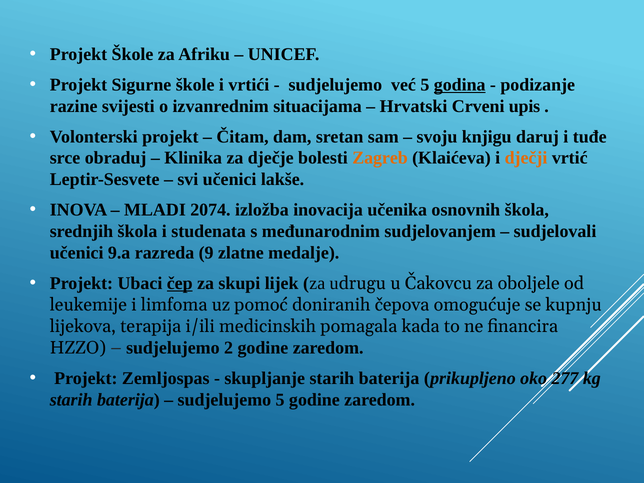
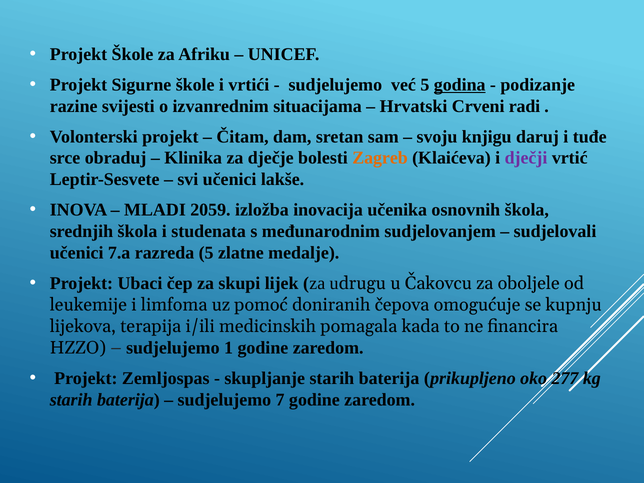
upis: upis -> radi (524, 106)
dječji colour: orange -> purple (526, 158)
2074: 2074 -> 2059 (210, 210)
9.a: 9.a -> 7.a (119, 253)
razreda 9: 9 -> 5 (206, 253)
čep underline: present -> none (180, 283)
2: 2 -> 1 (229, 348)
sudjelujemo 5: 5 -> 7 (280, 400)
